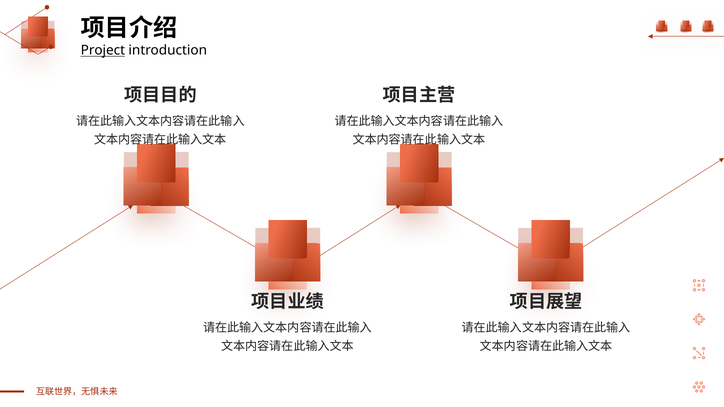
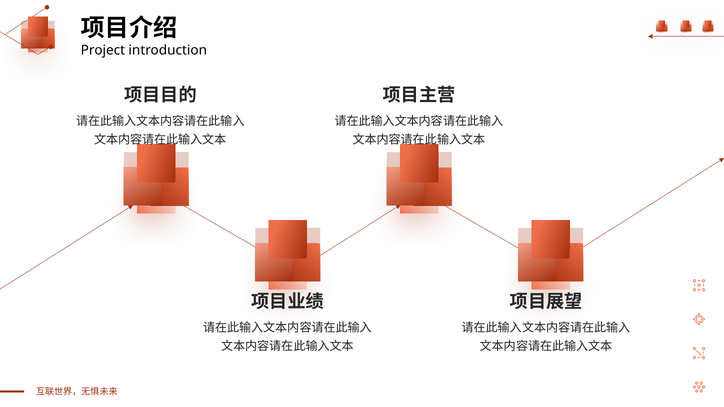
Project underline: present -> none (103, 50)
